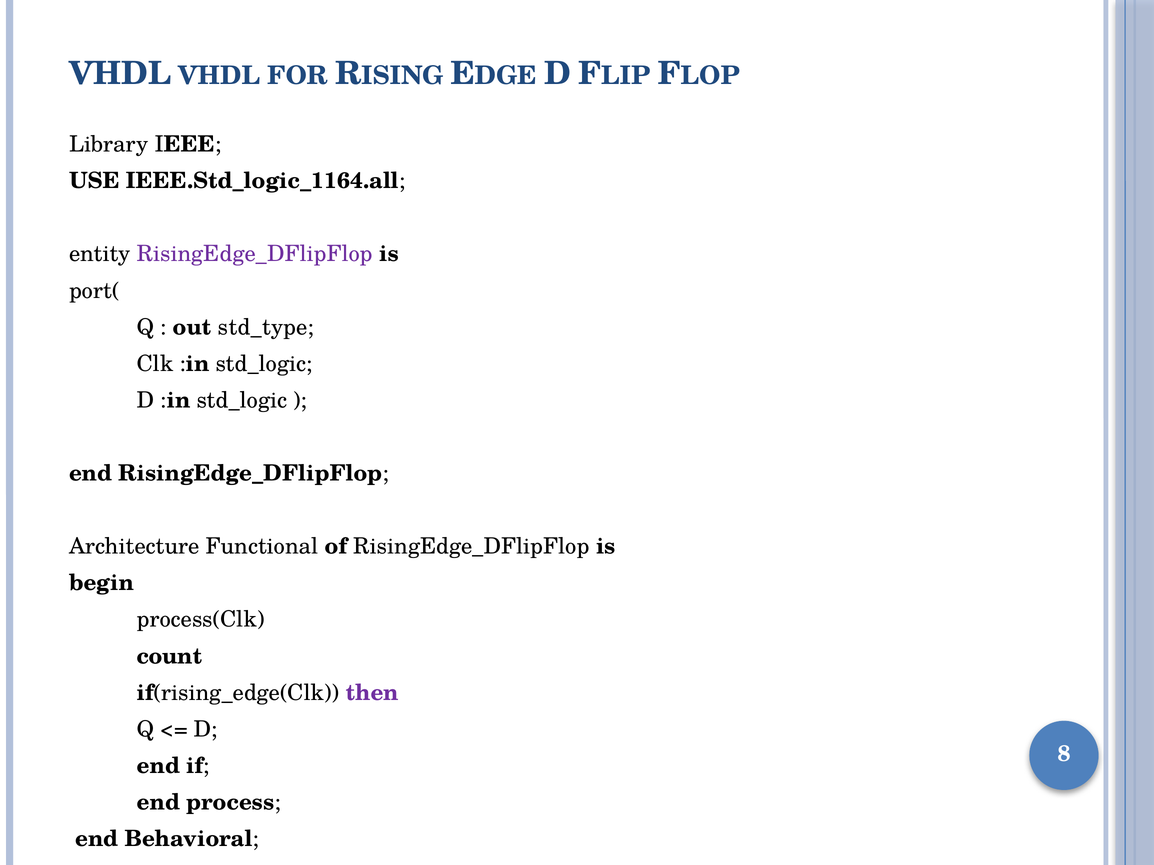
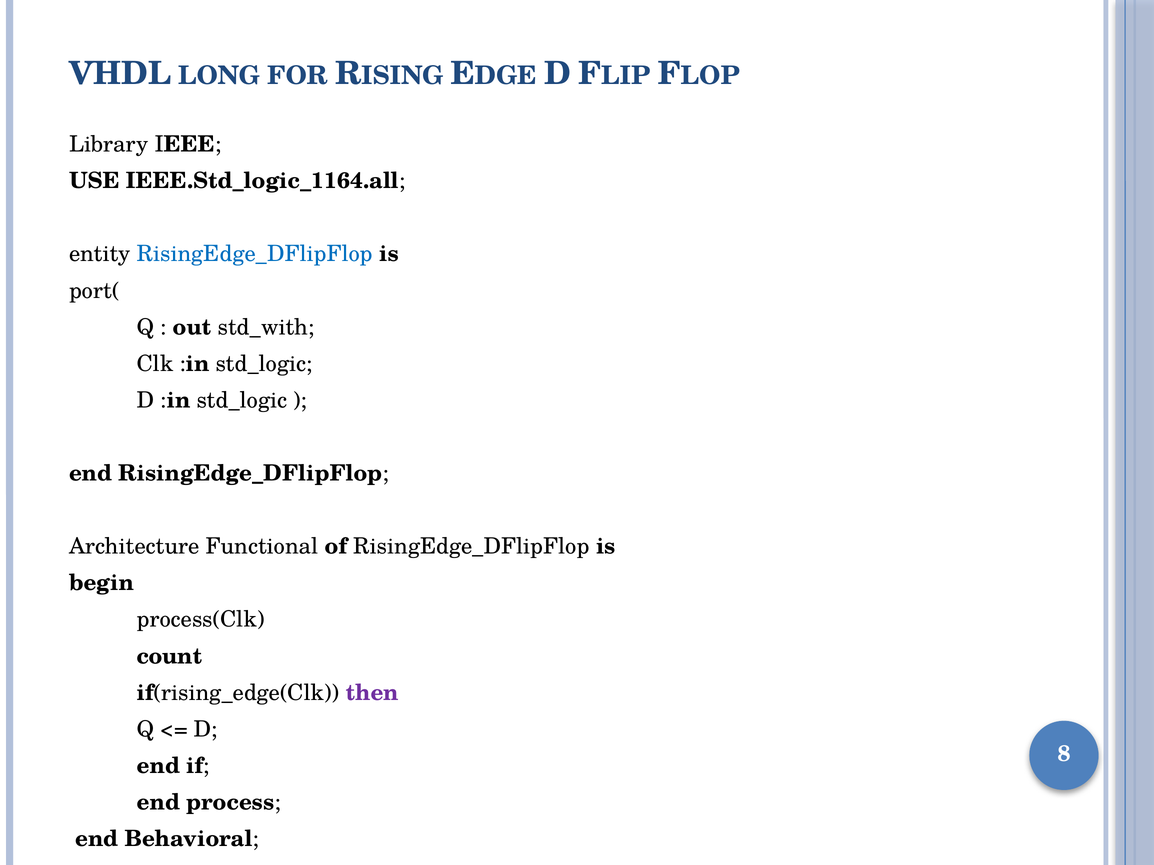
VHDL VHDL: VHDL -> LONG (219, 76)
RisingEdge_DFlipFlop colour: purple -> blue (255, 254)
std_type: std_type -> std_with (266, 327)
